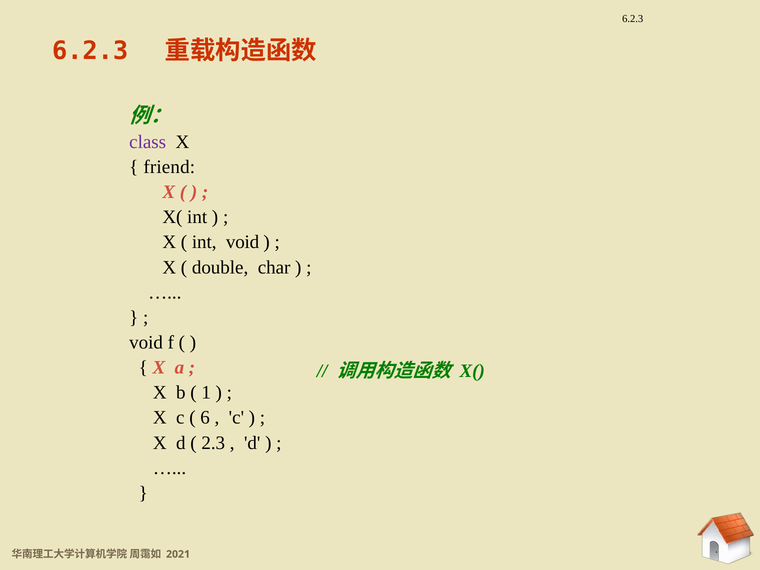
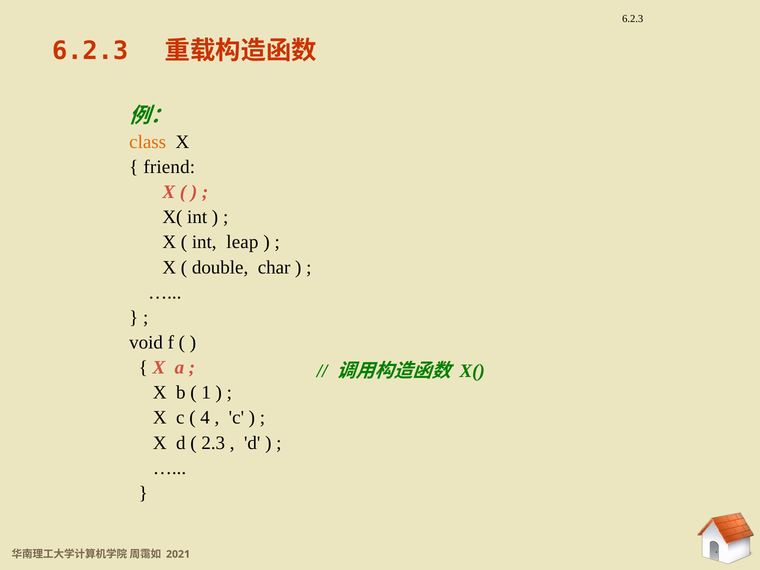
class colour: purple -> orange (148, 142)
int void: void -> leap (242, 242)
6: 6 -> 4 (205, 418)
